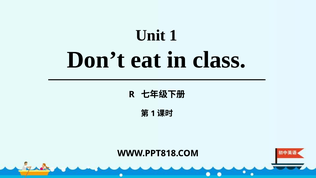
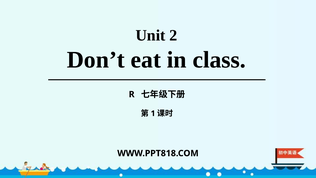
Unit 1: 1 -> 2 (173, 35)
